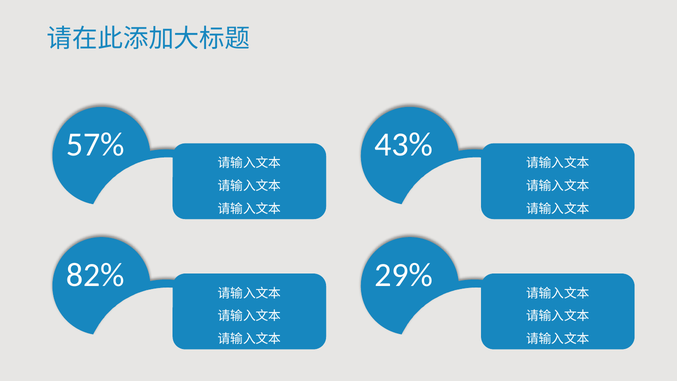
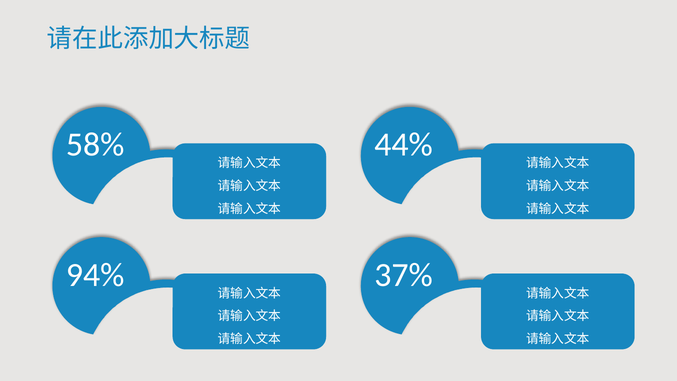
57%: 57% -> 58% (95, 145)
43%: 43% -> 44% (404, 145)
82%: 82% -> 94% (95, 275)
29%: 29% -> 37% (404, 275)
